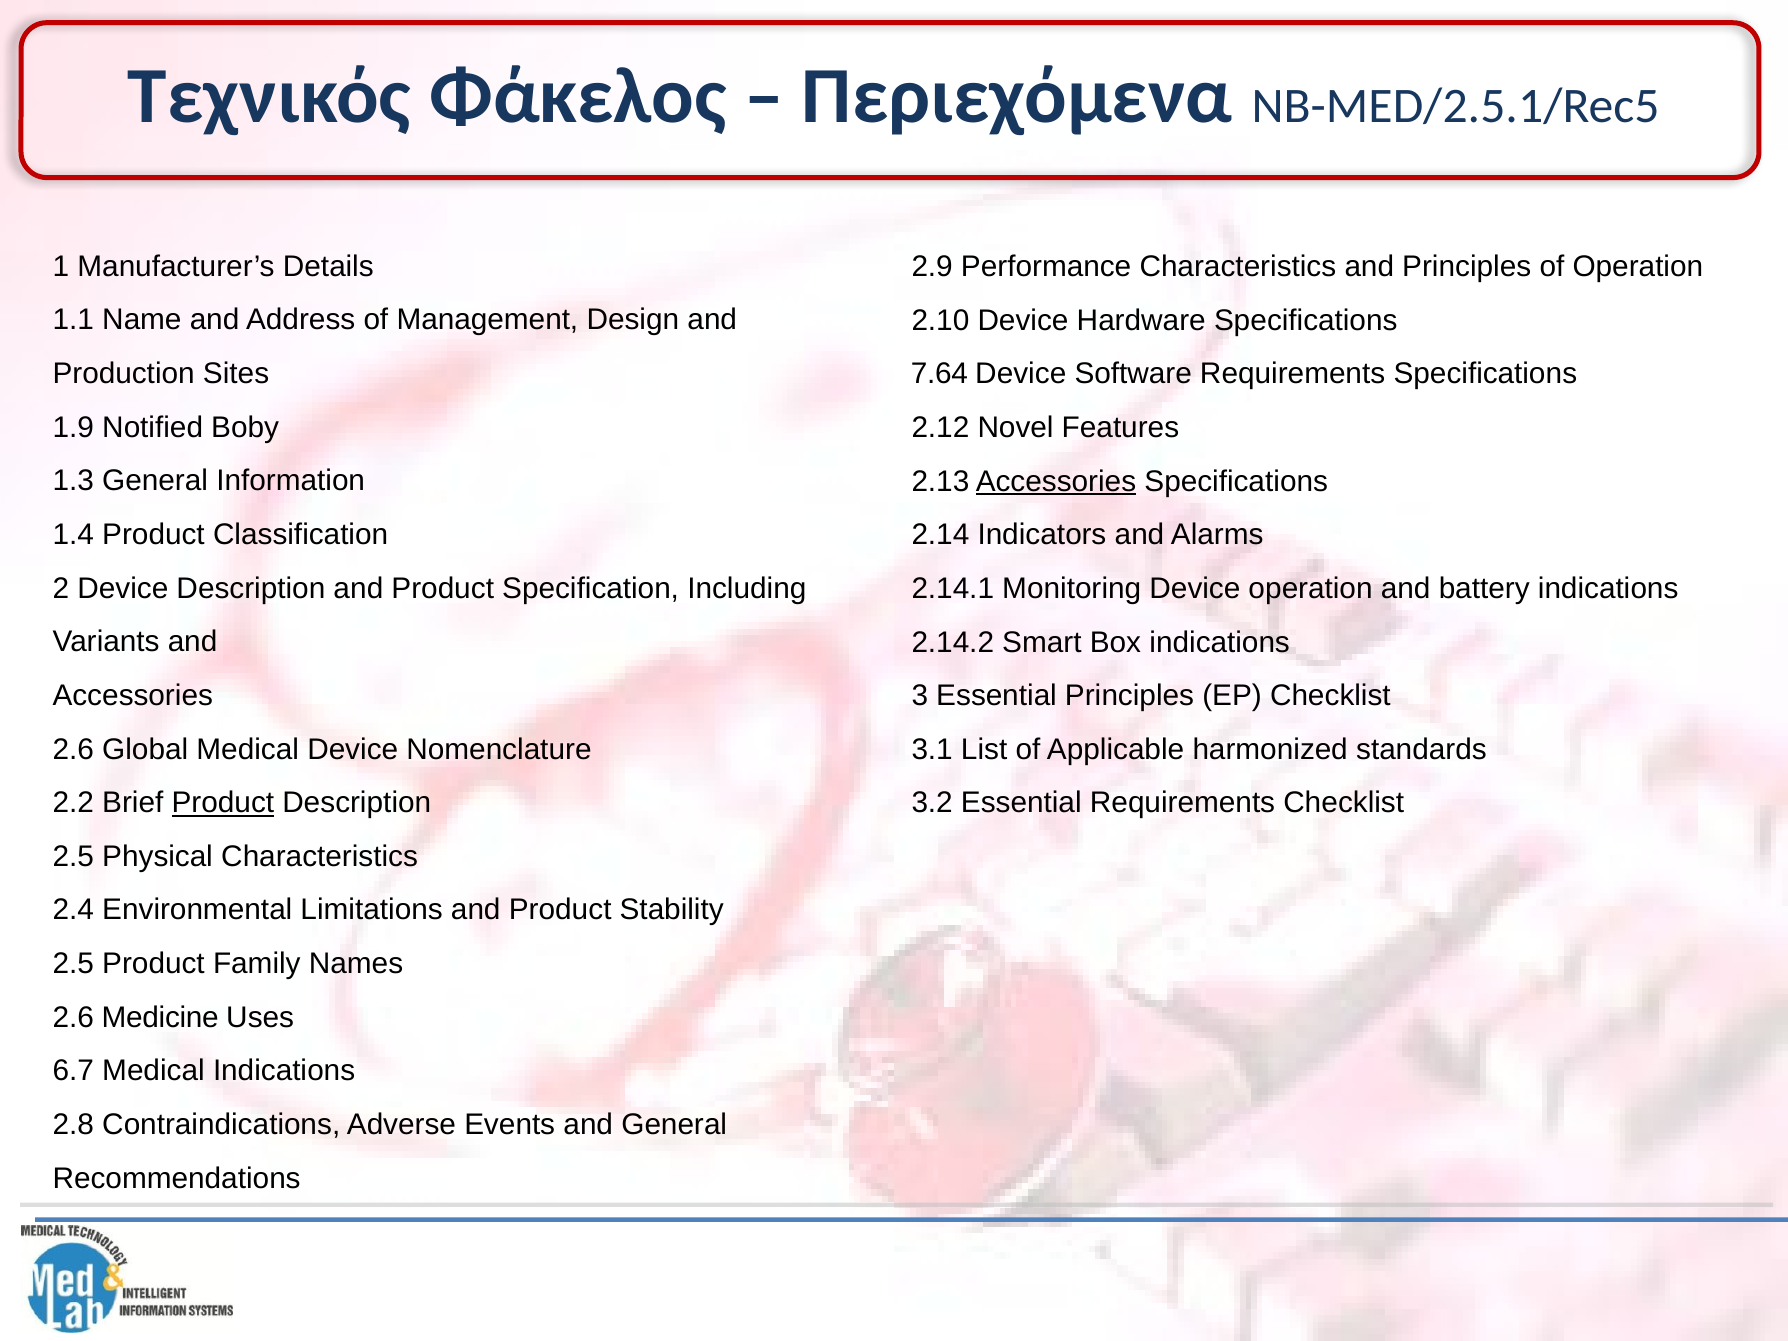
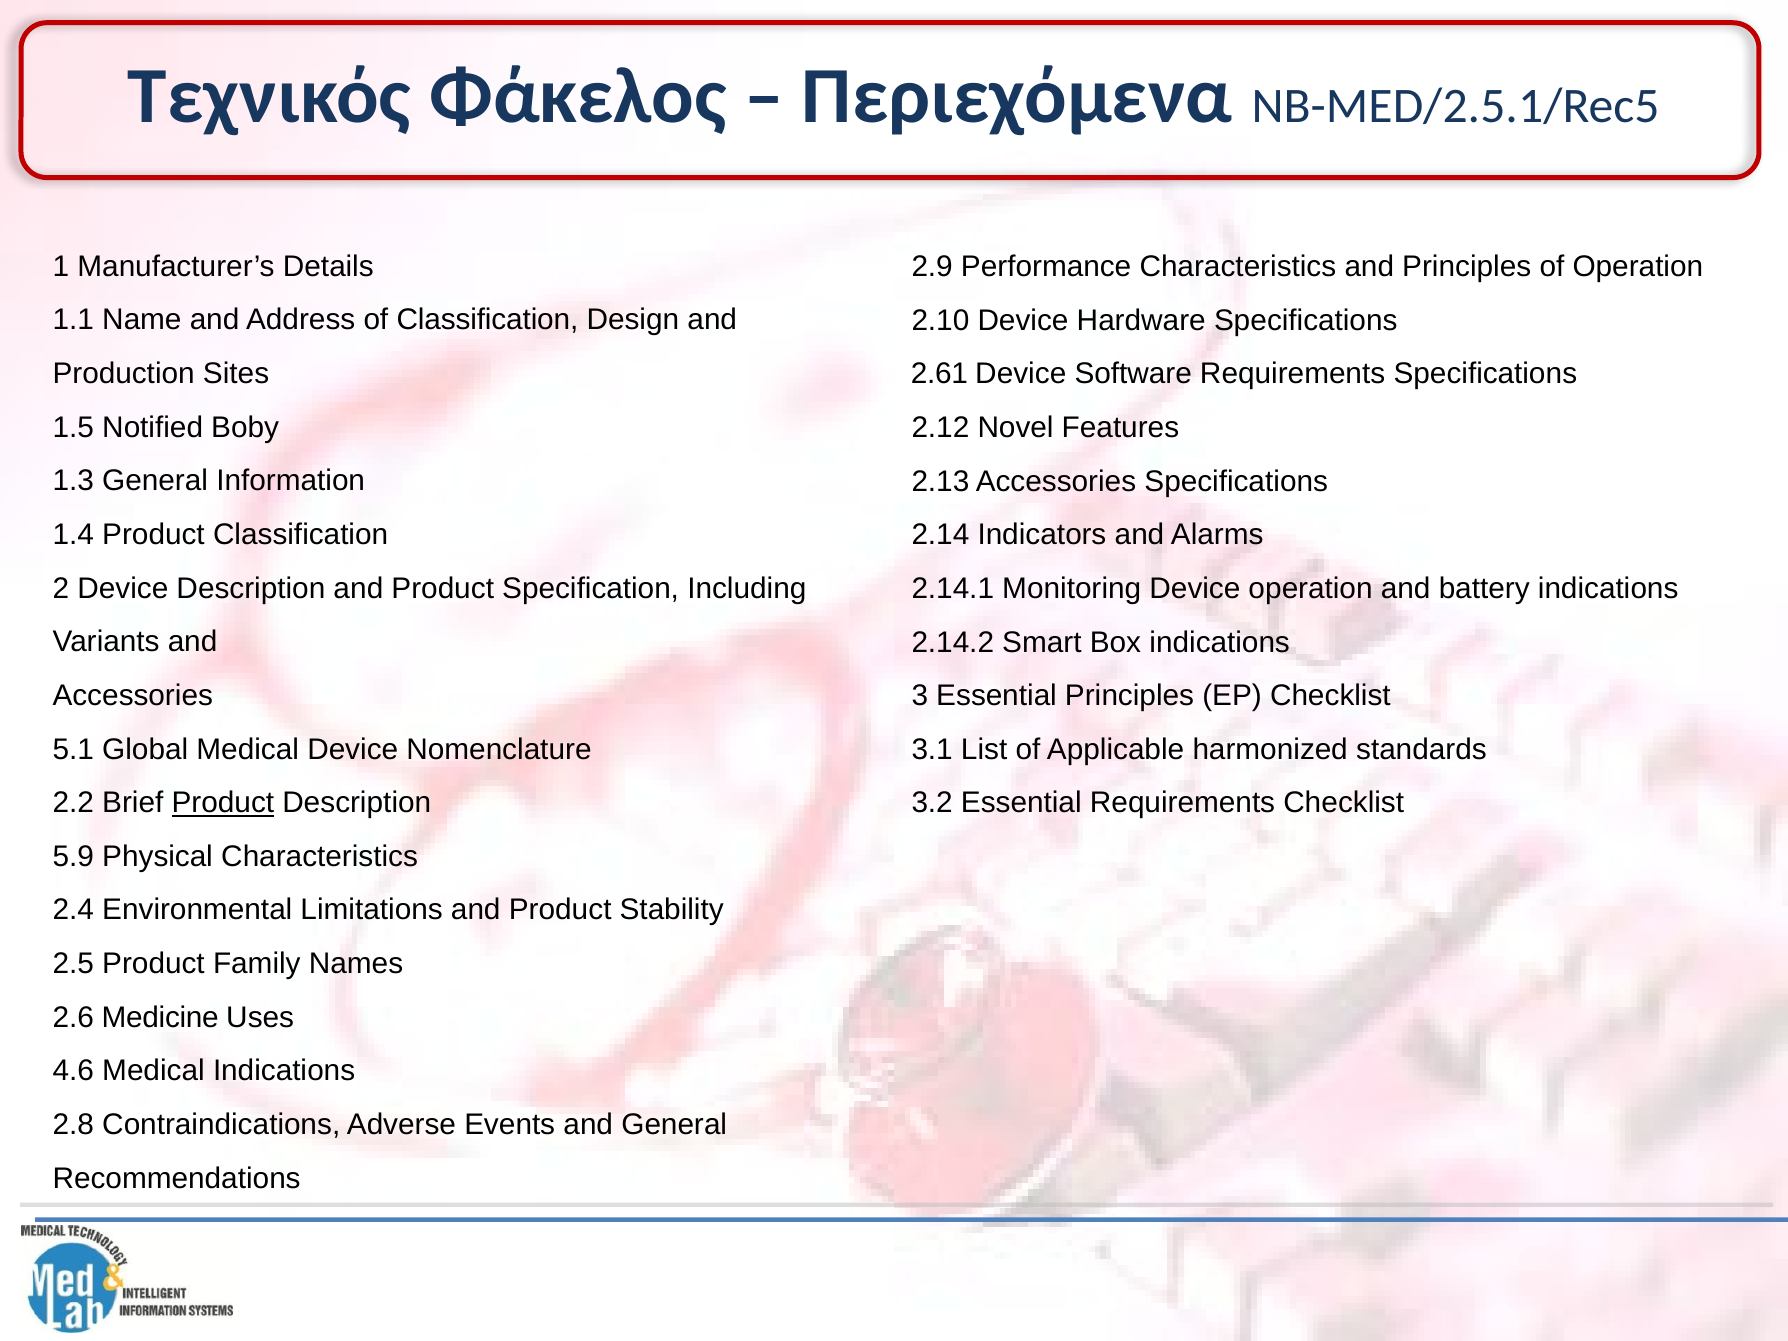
of Management: Management -> Classification (487, 320)
7.64: 7.64 -> 2.61 (939, 374)
1.9: 1.9 -> 1.5 (73, 427)
Accessories underline: present -> none (1056, 481)
2.6: 2.6 -> 5.1 (73, 749)
2.5: 2.5 -> 5.9 (73, 857)
6.7: 6.7 -> 4.6 (73, 1071)
